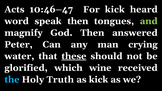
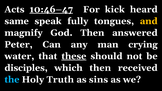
10:46–47 underline: none -> present (51, 9)
word: word -> same (17, 21)
speak then: then -> fully (78, 21)
and colour: light green -> yellow (149, 21)
glorified: glorified -> disciples (26, 68)
which wine: wine -> then (100, 68)
as kick: kick -> sins (98, 80)
